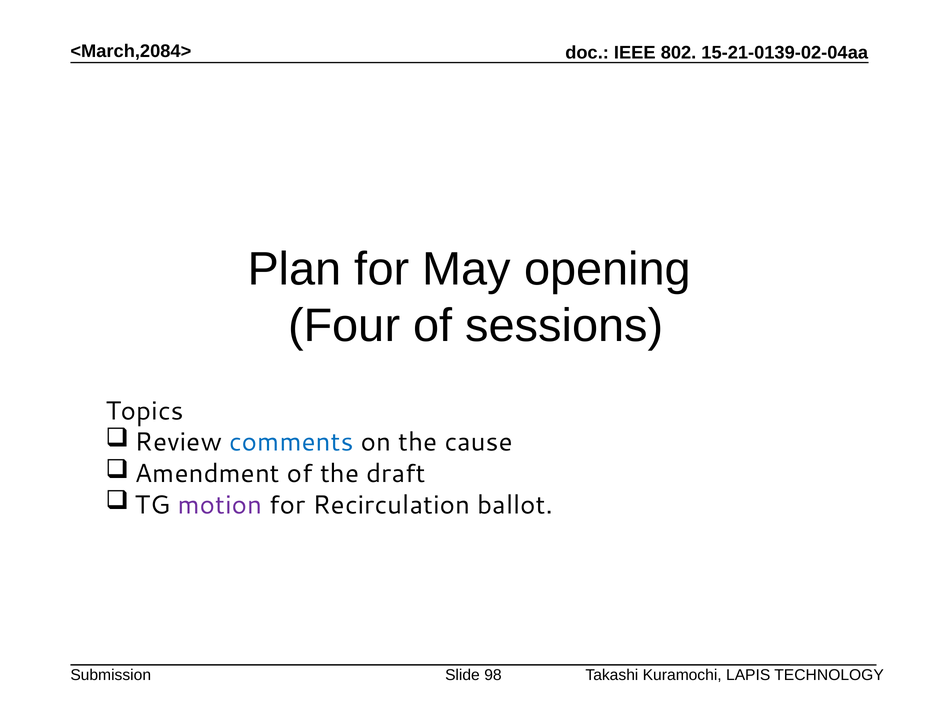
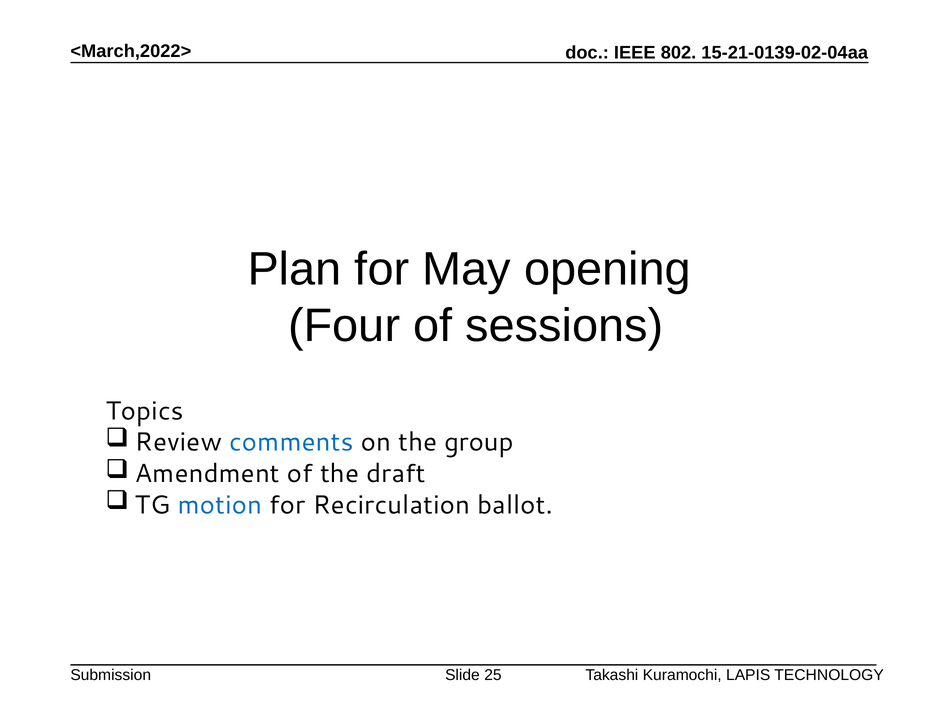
<March,2084>: <March,2084> -> <March,2022> (131, 51)
cause: cause -> group (479, 442)
motion colour: purple -> blue (220, 505)
98: 98 -> 25 (493, 675)
